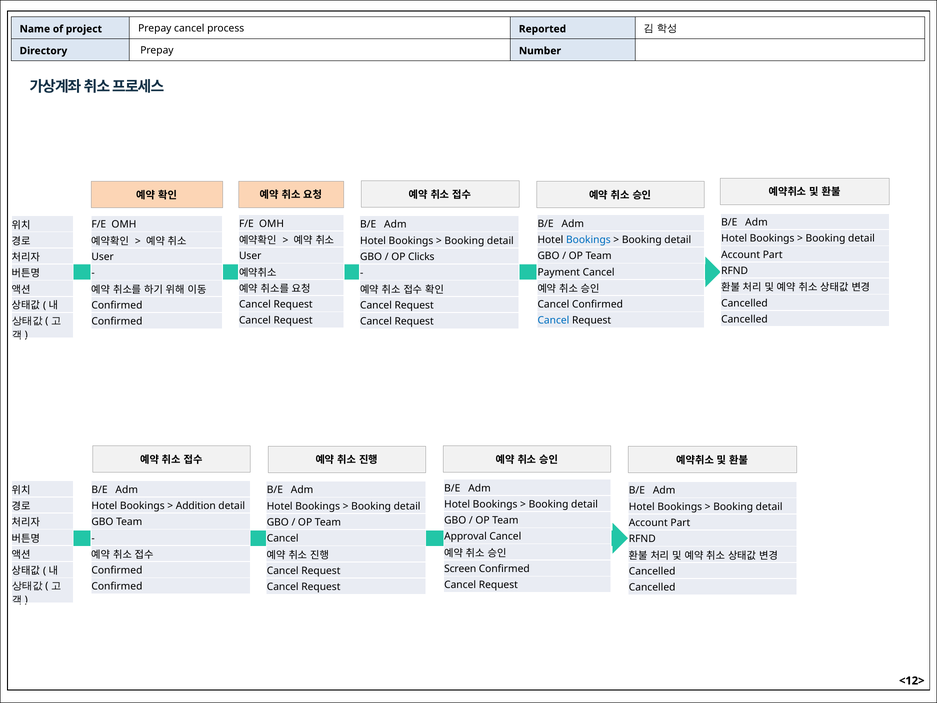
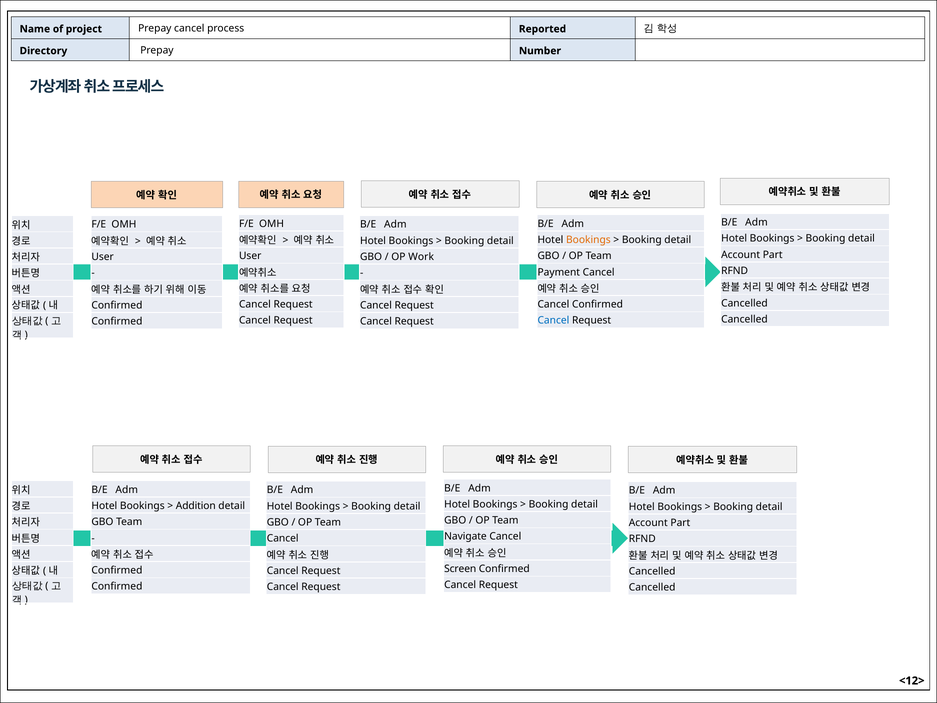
Bookings colour: blue -> orange (588, 240)
Clicks: Clicks -> Work (421, 257)
Approval: Approval -> Navigate (465, 536)
